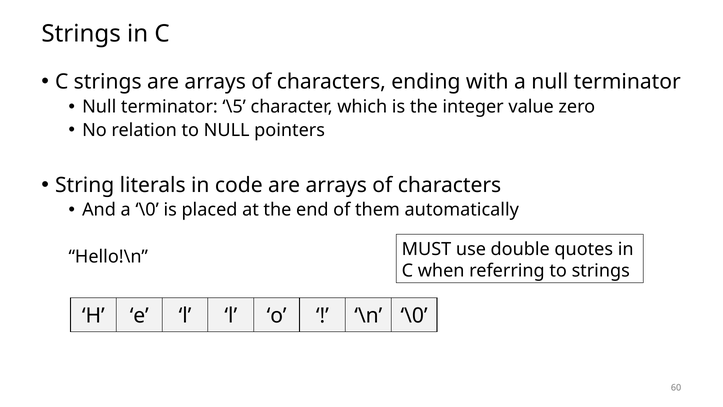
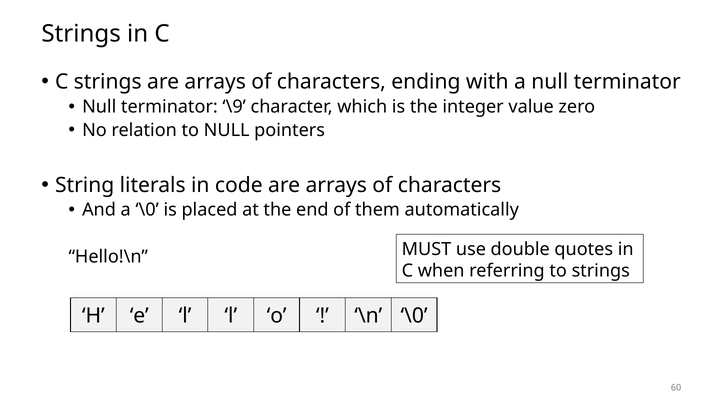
\5: \5 -> \9 (234, 107)
